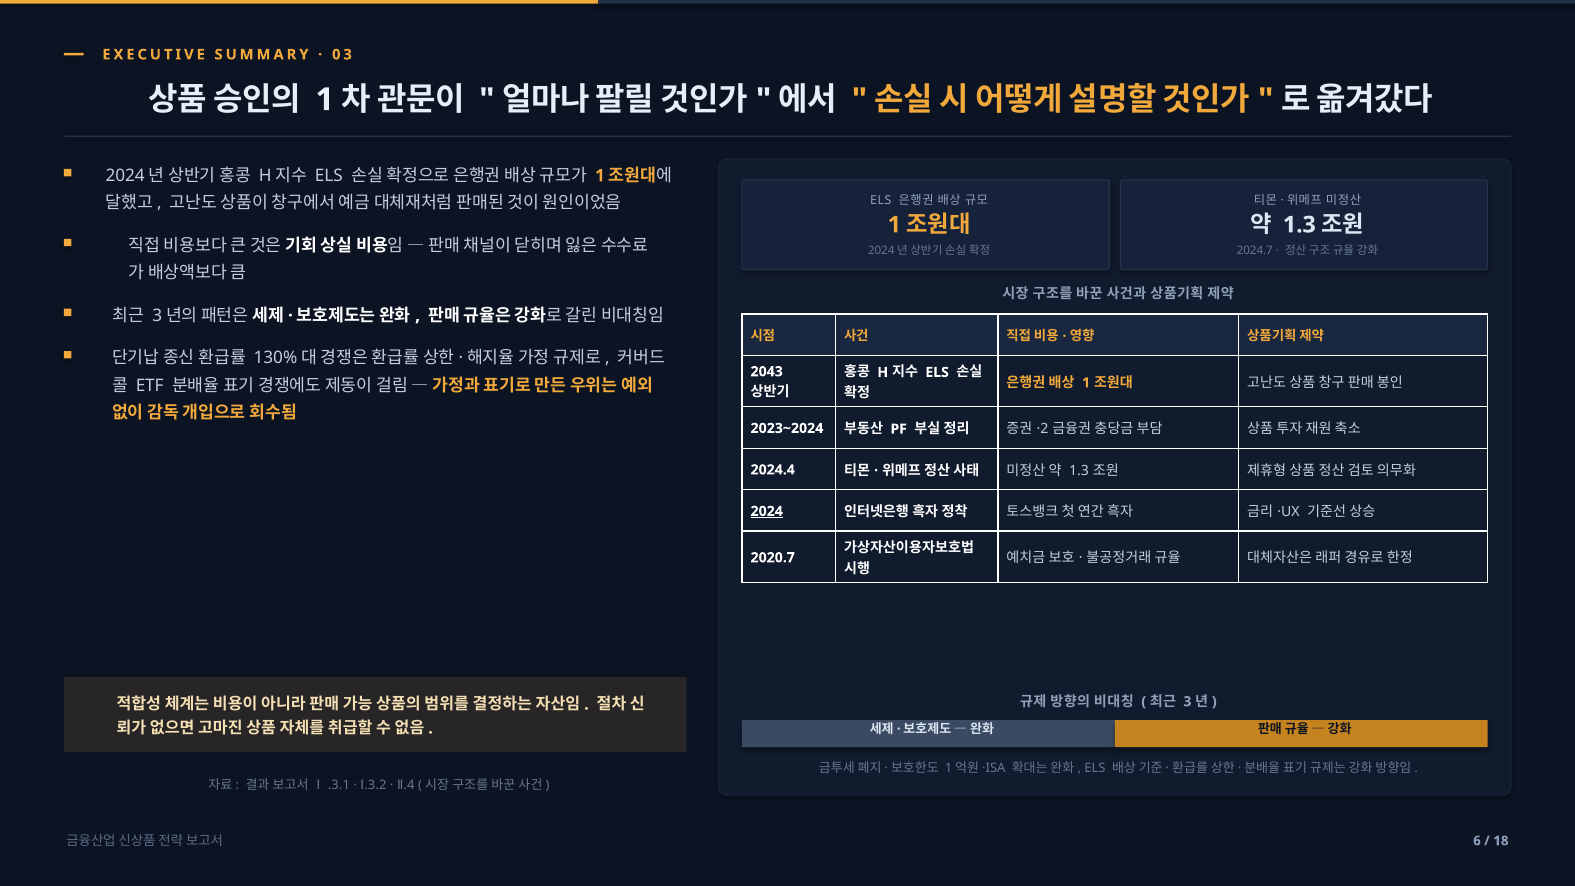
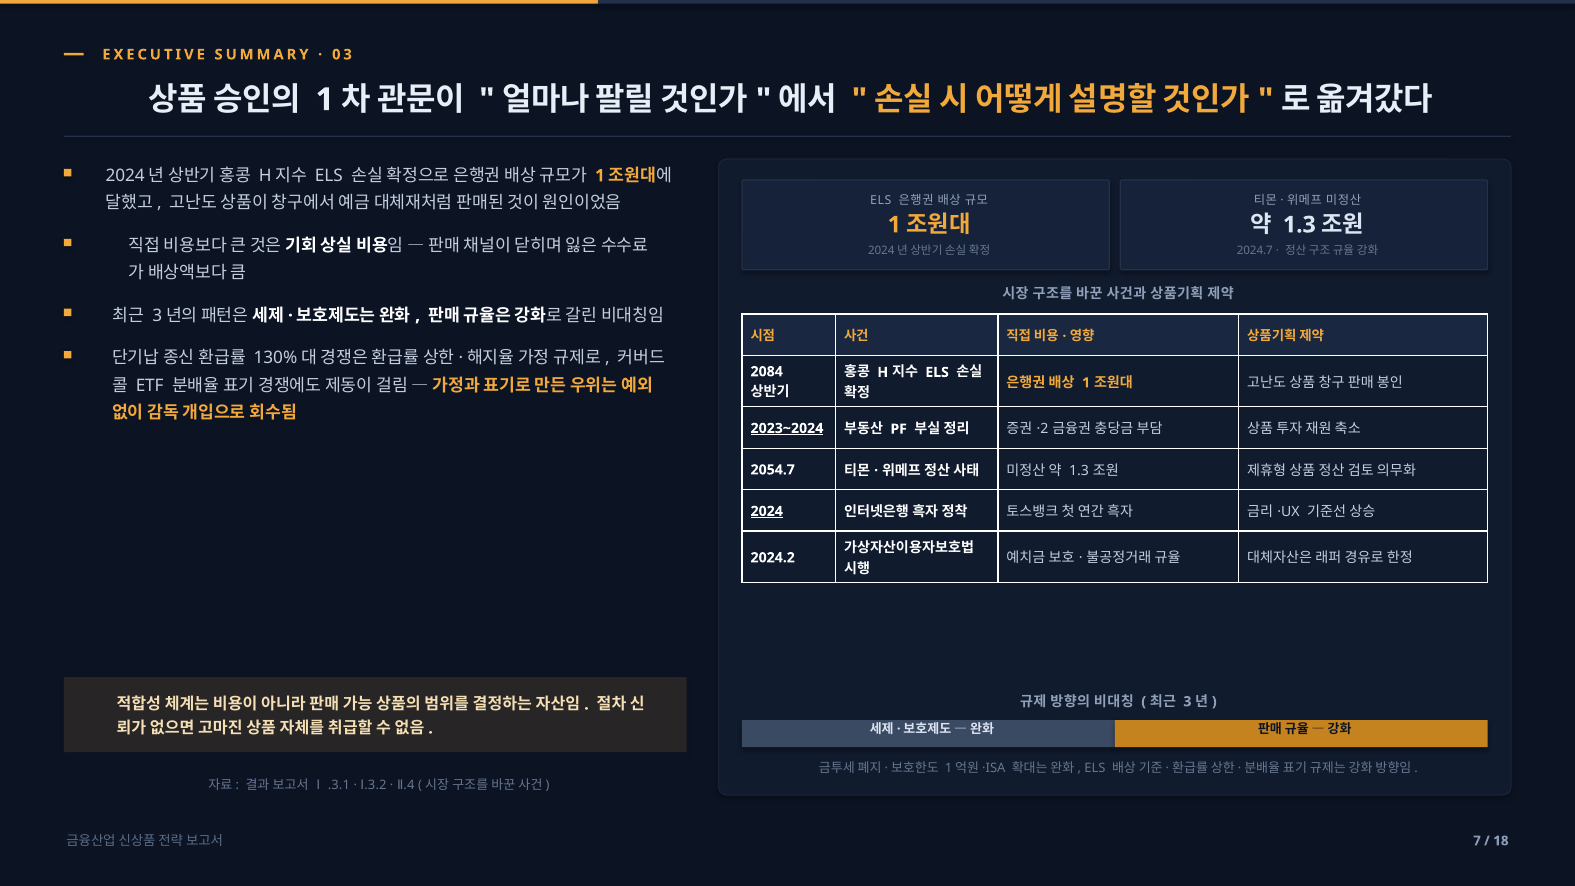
2043: 2043 -> 2084 (767, 372)
2023~2024 underline: none -> present (787, 428)
2024.4: 2024.4 -> 2054.7 (773, 470)
2020.7: 2020.7 -> 2024.2 (773, 558)
6: 6 -> 7 (1477, 841)
